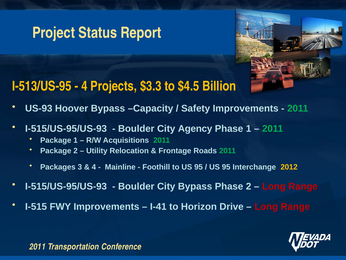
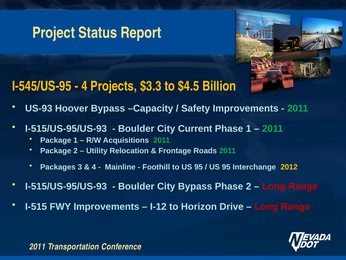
I-513/US-95: I-513/US-95 -> I-545/US-95 (42, 86)
Agency: Agency -> Current (195, 128)
I-41: I-41 -> I-12 (158, 206)
